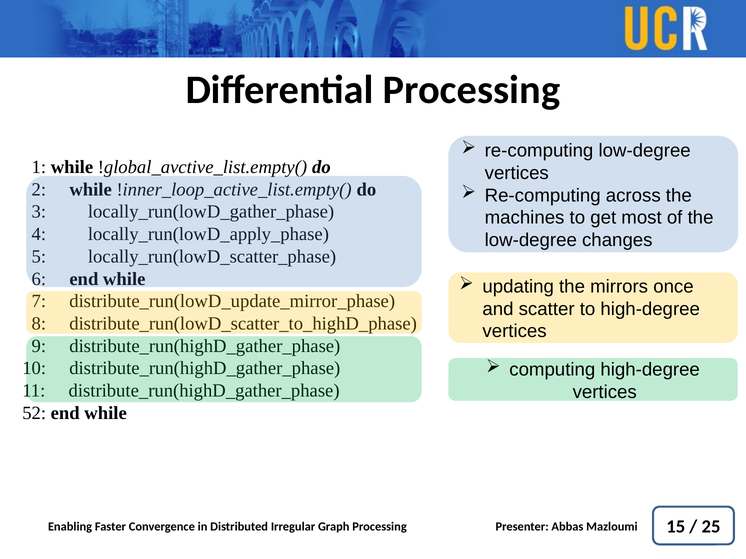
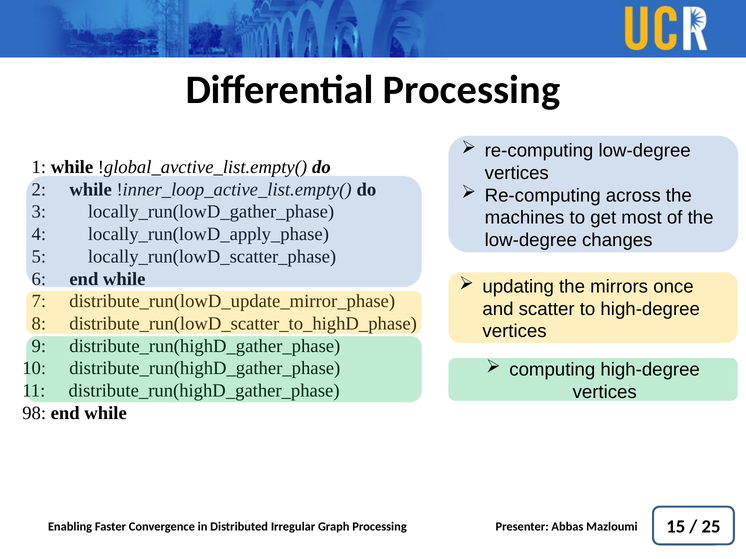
52: 52 -> 98 (34, 413)
